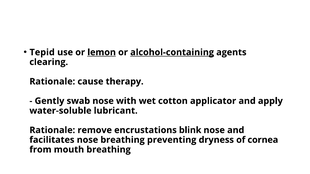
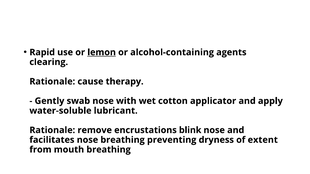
Tepid: Tepid -> Rapid (42, 52)
alcohol-containing underline: present -> none (172, 52)
cornea: cornea -> extent (263, 140)
